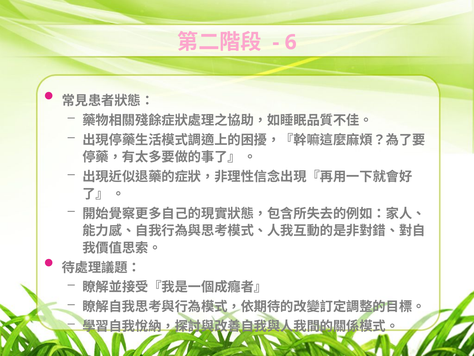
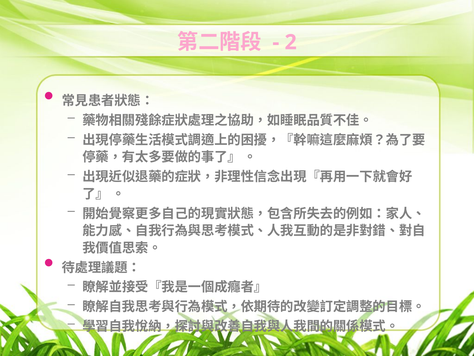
6: 6 -> 2 (291, 42)
